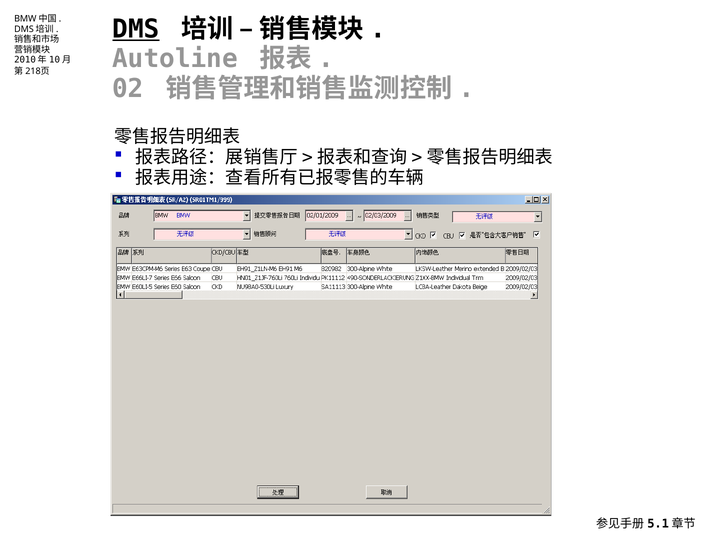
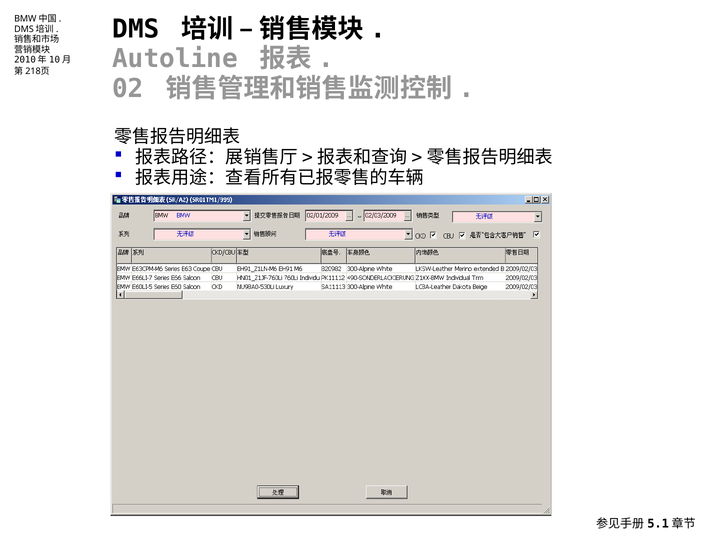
DMS underline: present -> none (136, 29)
